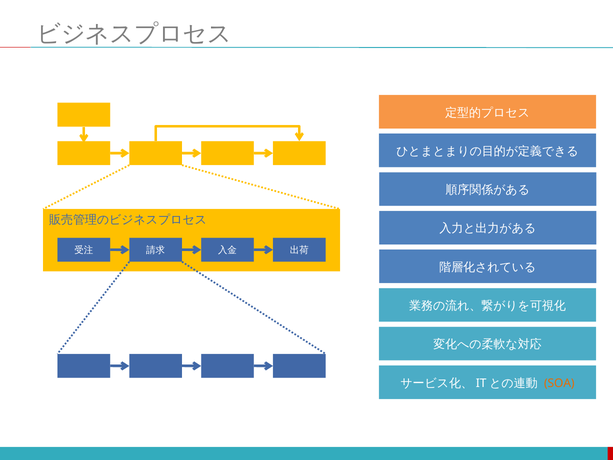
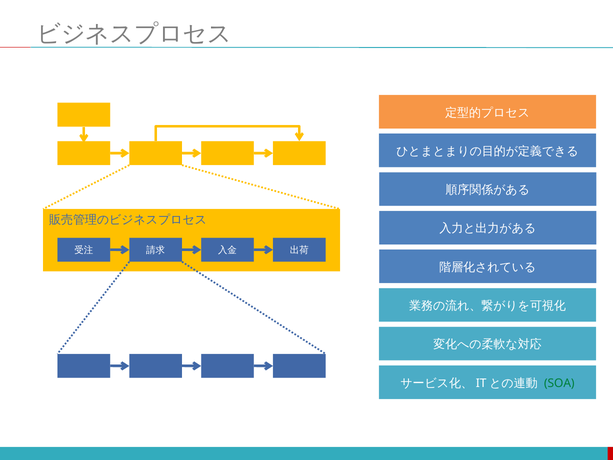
SOA colour: orange -> green (559, 383)
